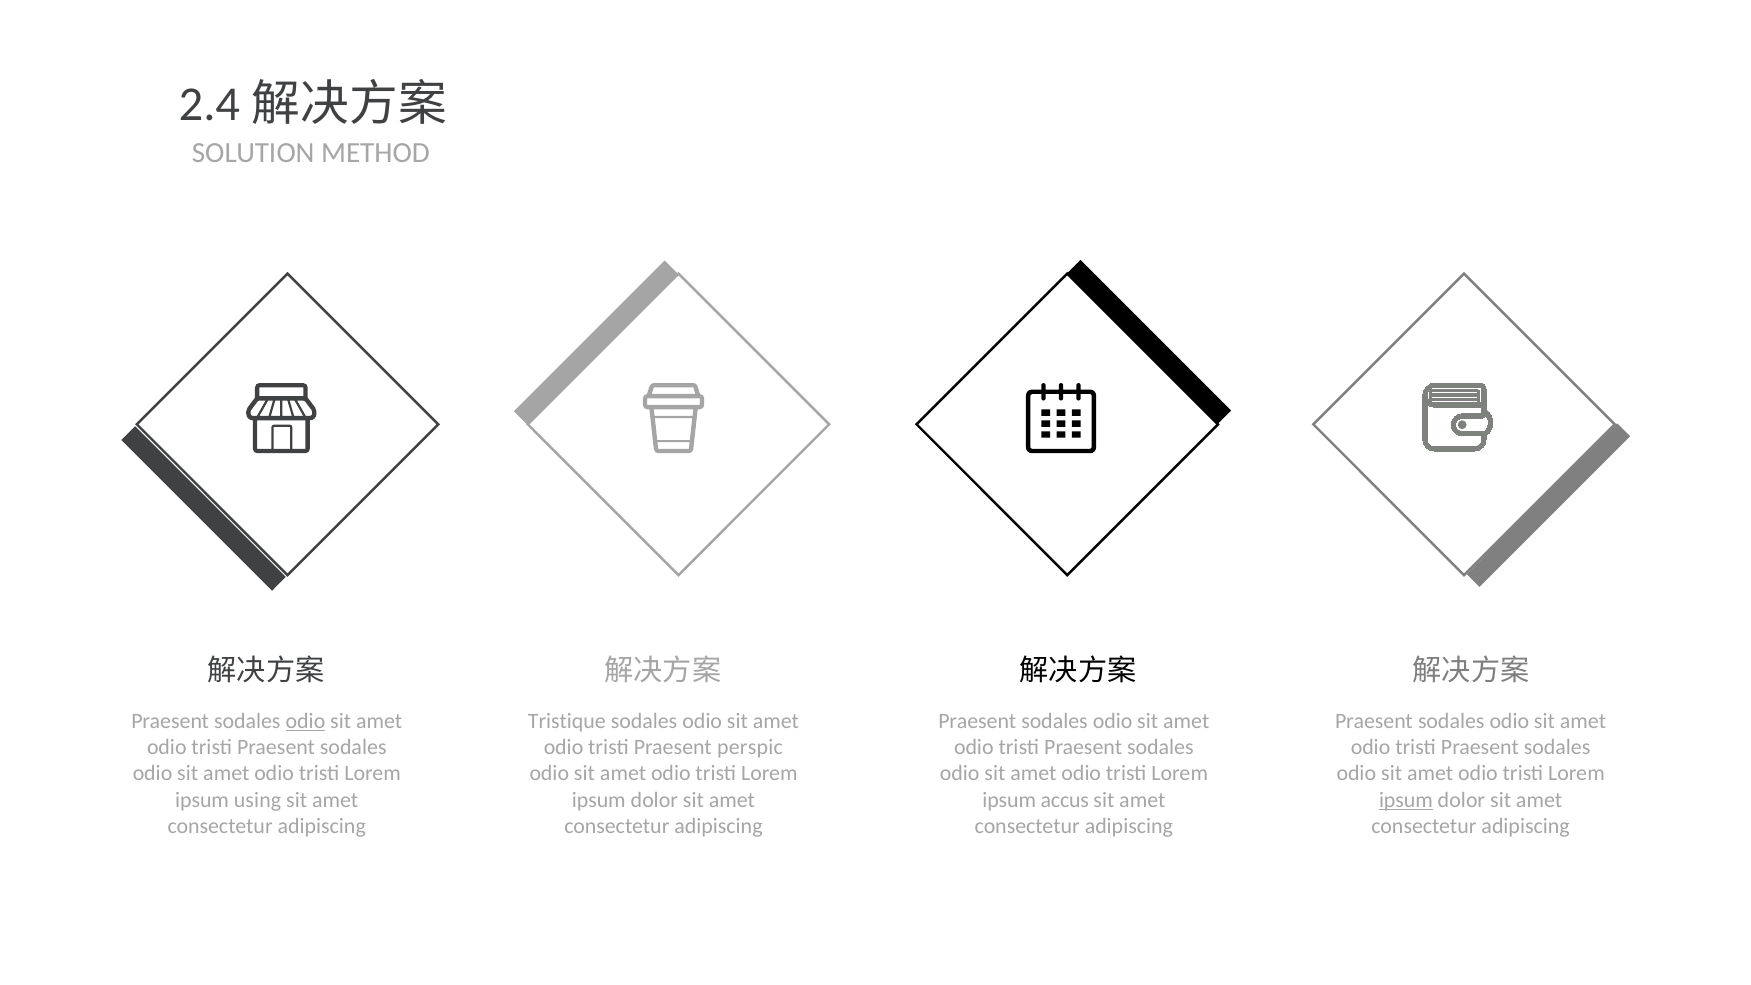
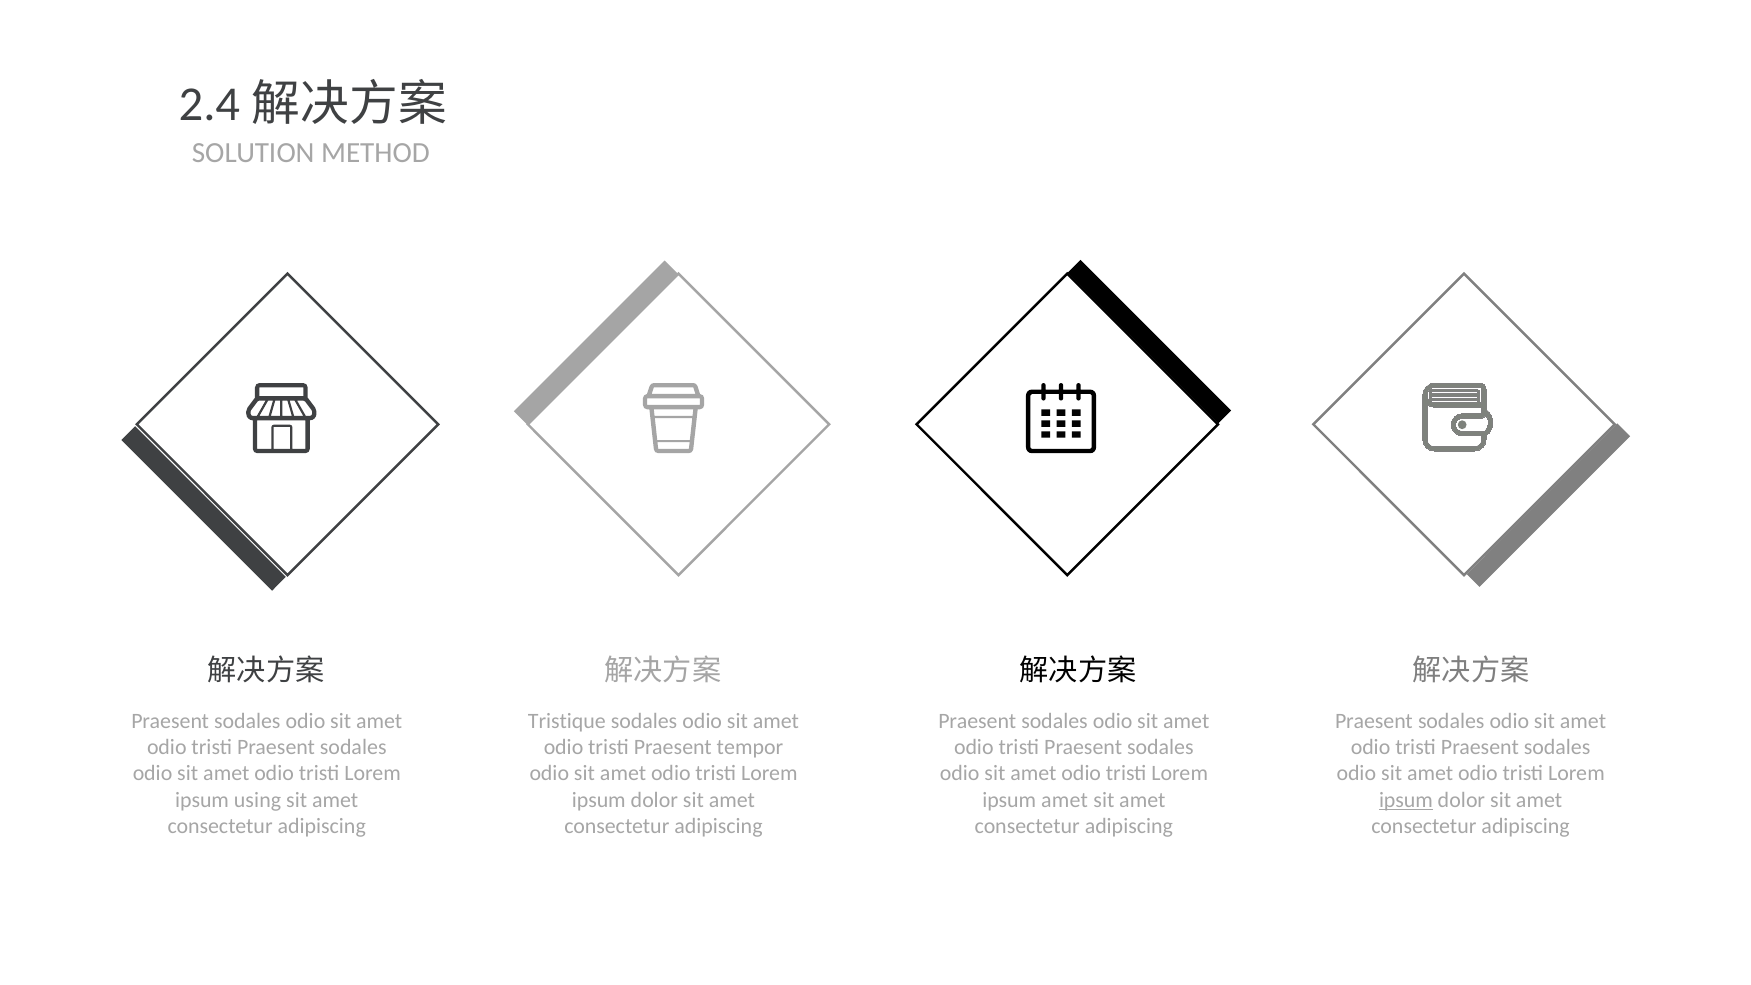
odio underline: present -> none (305, 721)
perspic: perspic -> tempor (750, 747)
ipsum accus: accus -> amet (1065, 800)
